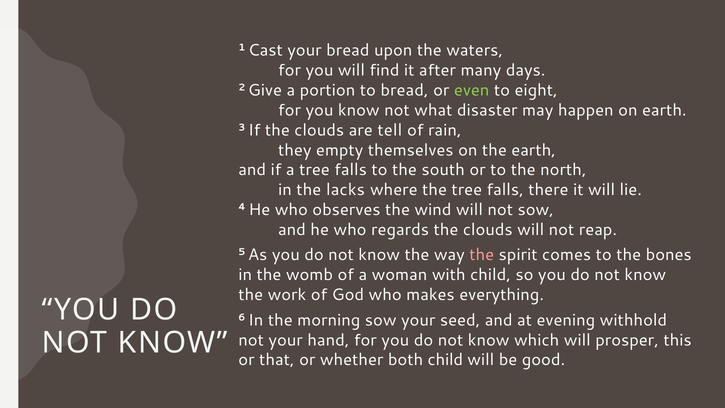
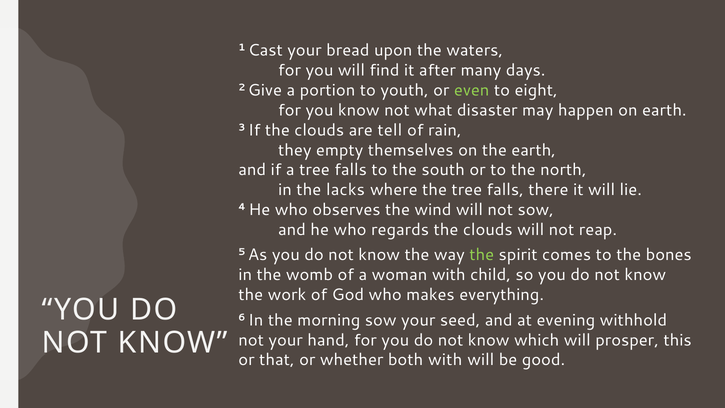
to bread: bread -> youth (405, 90)
the colour: pink -> light green (482, 255)
both child: child -> with (445, 360)
